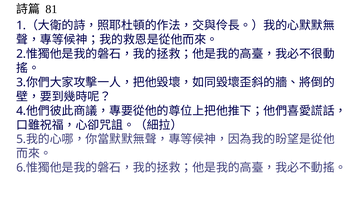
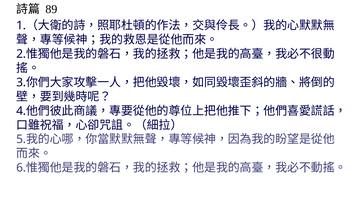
81: 81 -> 89 (51, 9)
